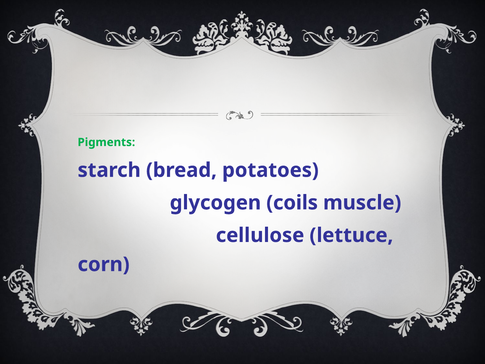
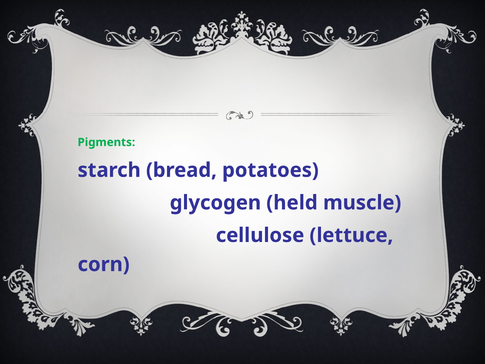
coils: coils -> held (292, 203)
